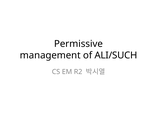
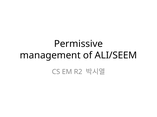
ALI/SUCH: ALI/SUCH -> ALI/SEEM (116, 56)
